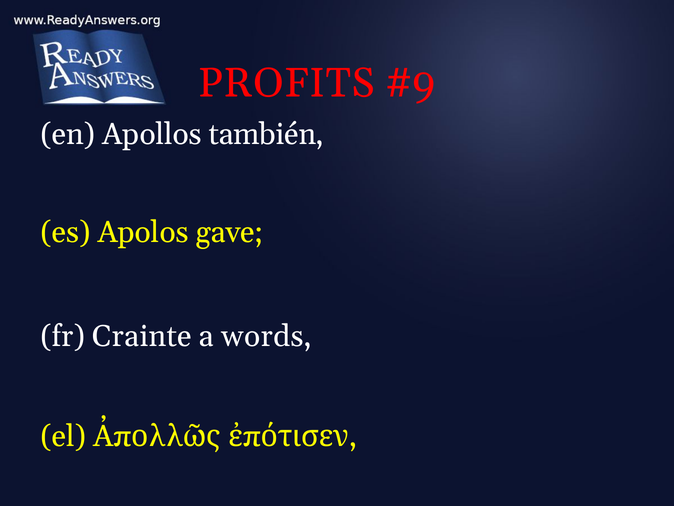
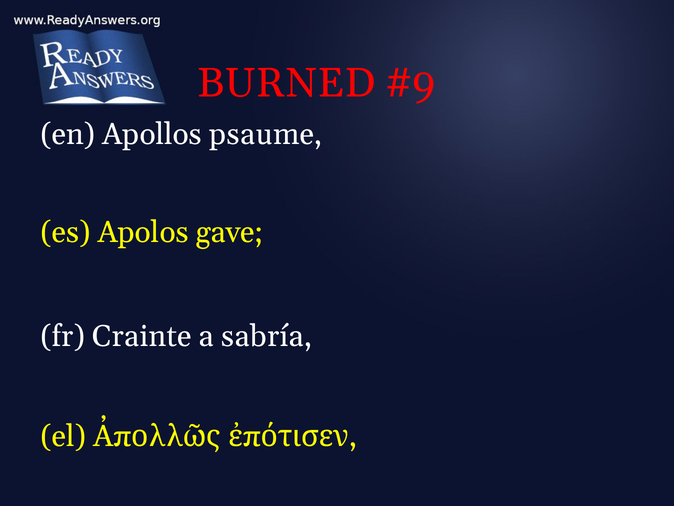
PROFITS: PROFITS -> BURNED (287, 83)
también: también -> psaume (266, 134)
words: words -> sabría (267, 336)
